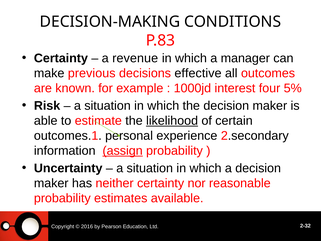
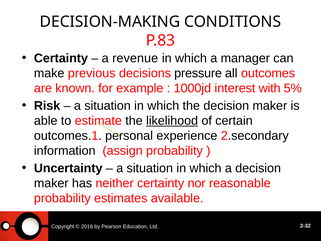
effective: effective -> pressure (198, 73)
four: four -> with (270, 88)
assign underline: present -> none (123, 151)
